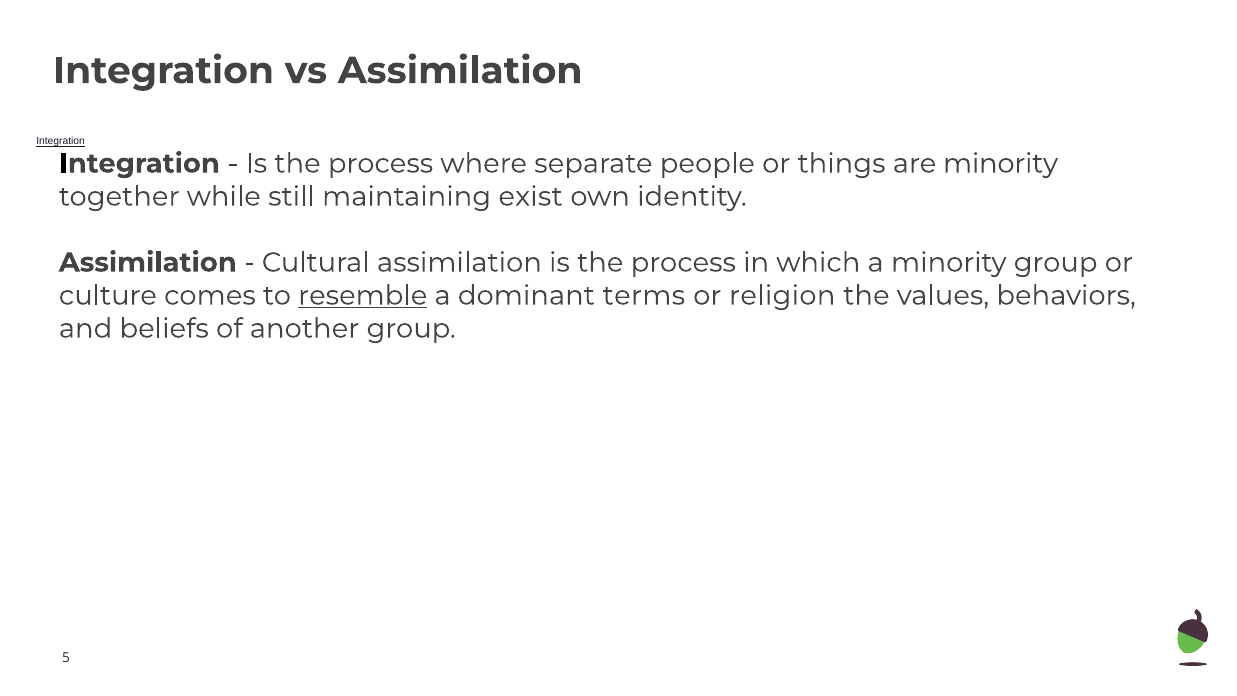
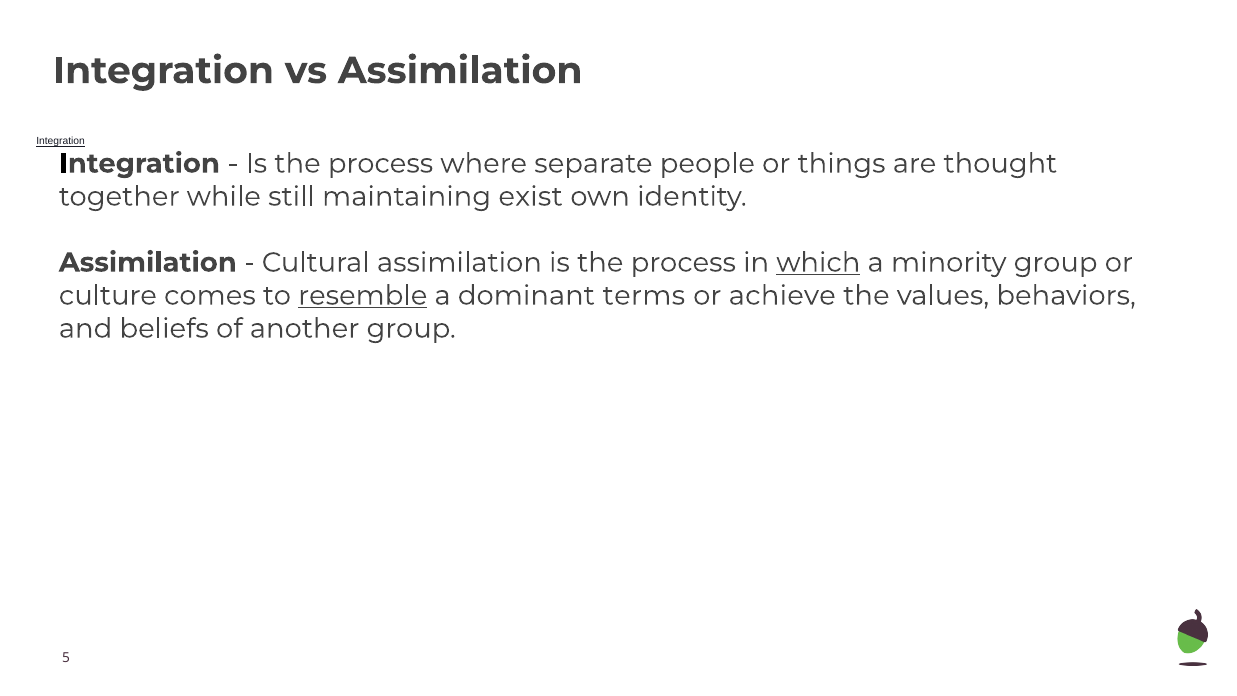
are minority: minority -> thought (1000, 163)
which underline: none -> present (818, 262)
religion: religion -> achieve (782, 295)
